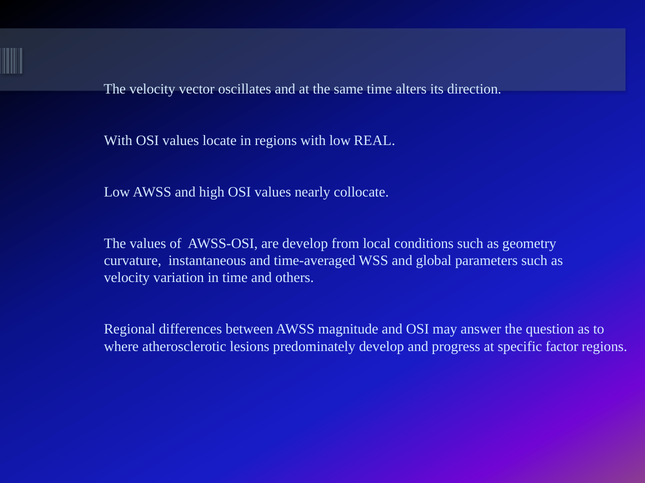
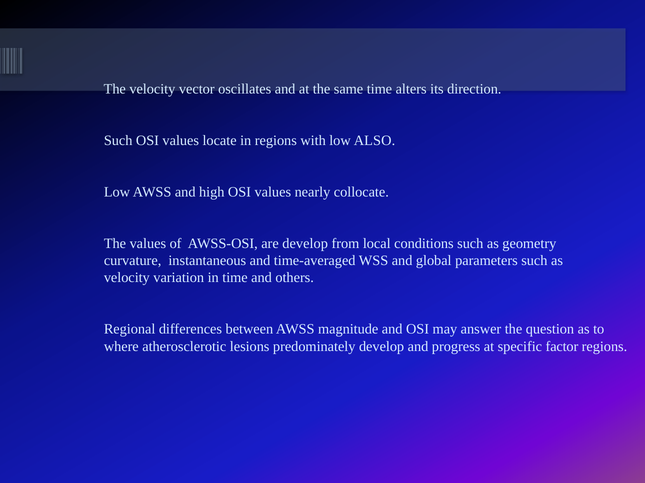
With: With -> Such (118, 141)
REAL: REAL -> ALSO (375, 141)
